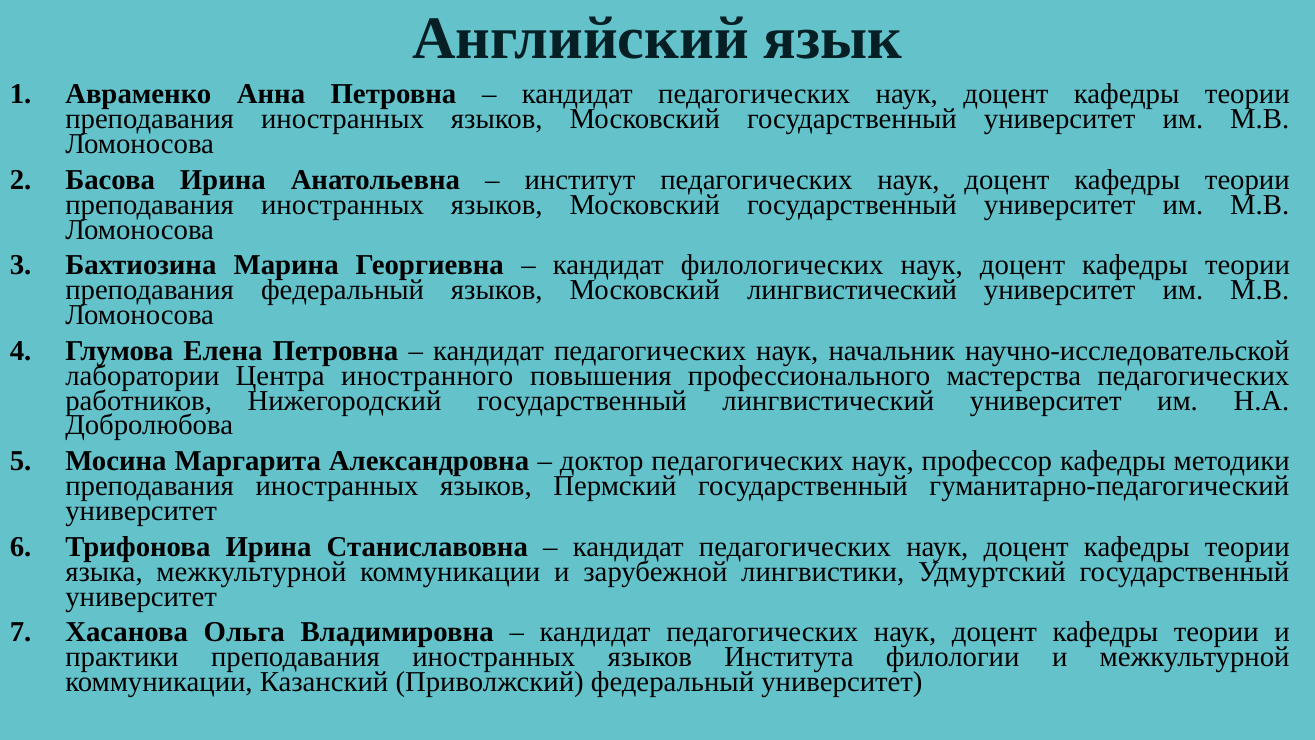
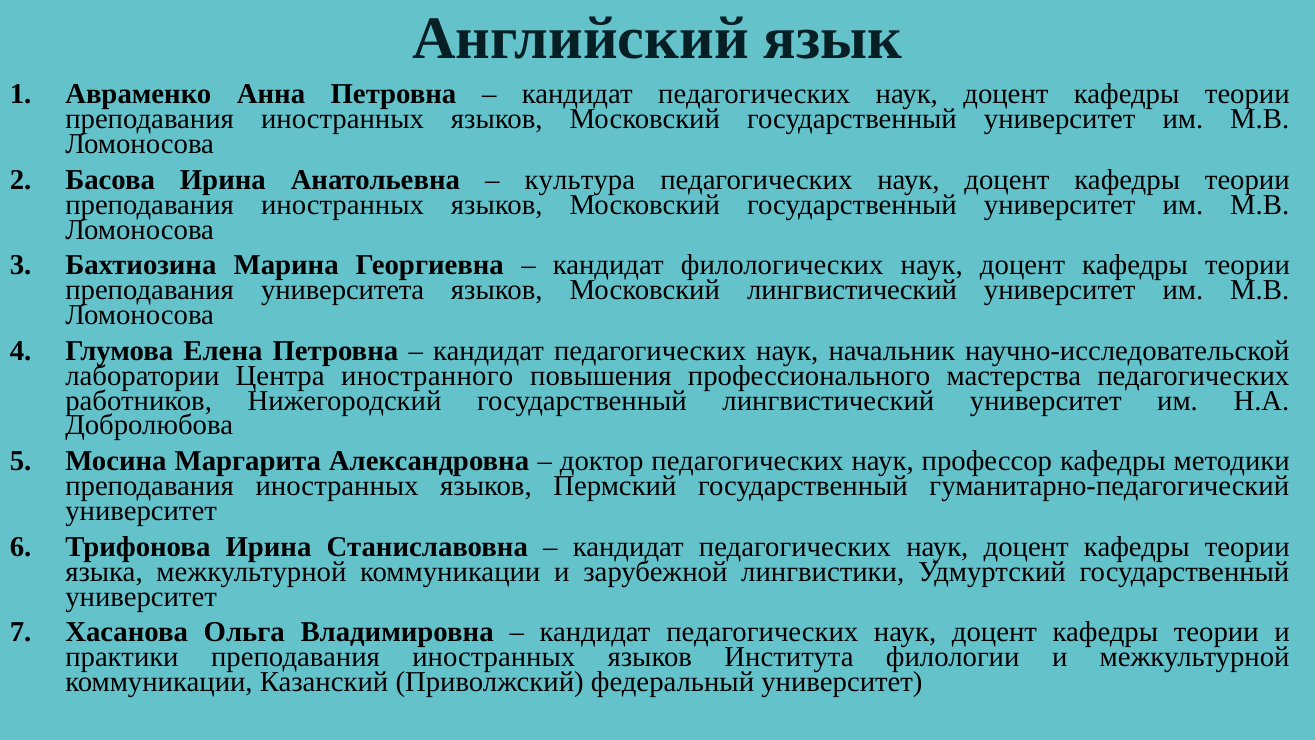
институт: институт -> культура (580, 180)
преподавания федеральный: федеральный -> университета (343, 290)
